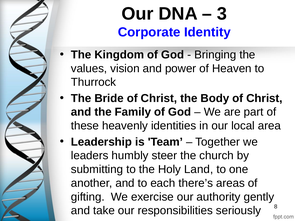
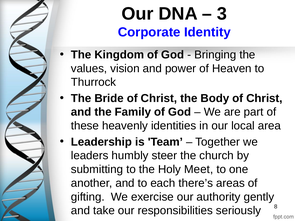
Land: Land -> Meet (199, 170)
